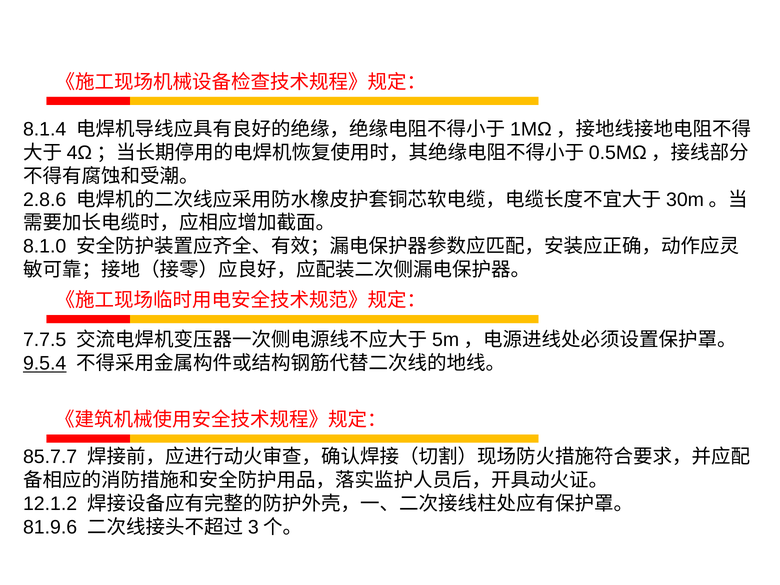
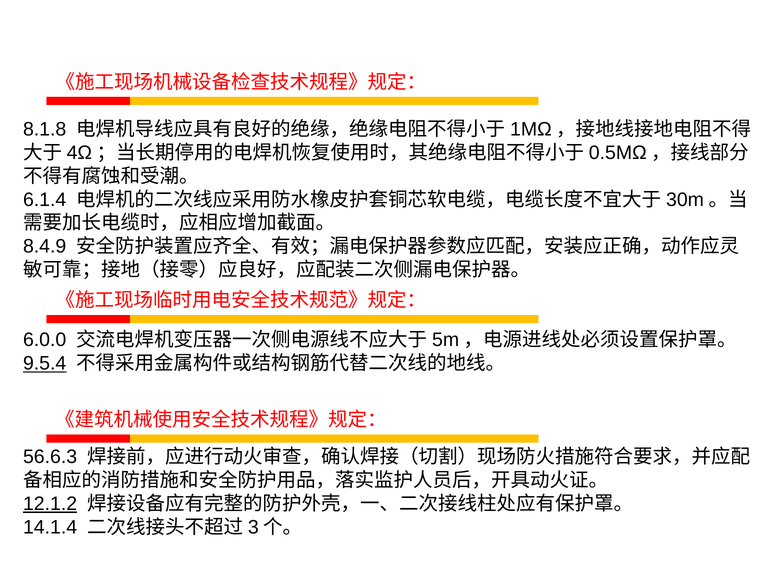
8.1.4: 8.1.4 -> 8.1.8 (45, 129)
2.8.6: 2.8.6 -> 6.1.4 (45, 200)
8.1.0: 8.1.0 -> 8.4.9 (45, 246)
7.7.5: 7.7.5 -> 6.0.0 (45, 340)
85.7.7: 85.7.7 -> 56.6.3 (50, 457)
12.1.2 underline: none -> present (50, 504)
81.9.6: 81.9.6 -> 14.1.4 (50, 527)
